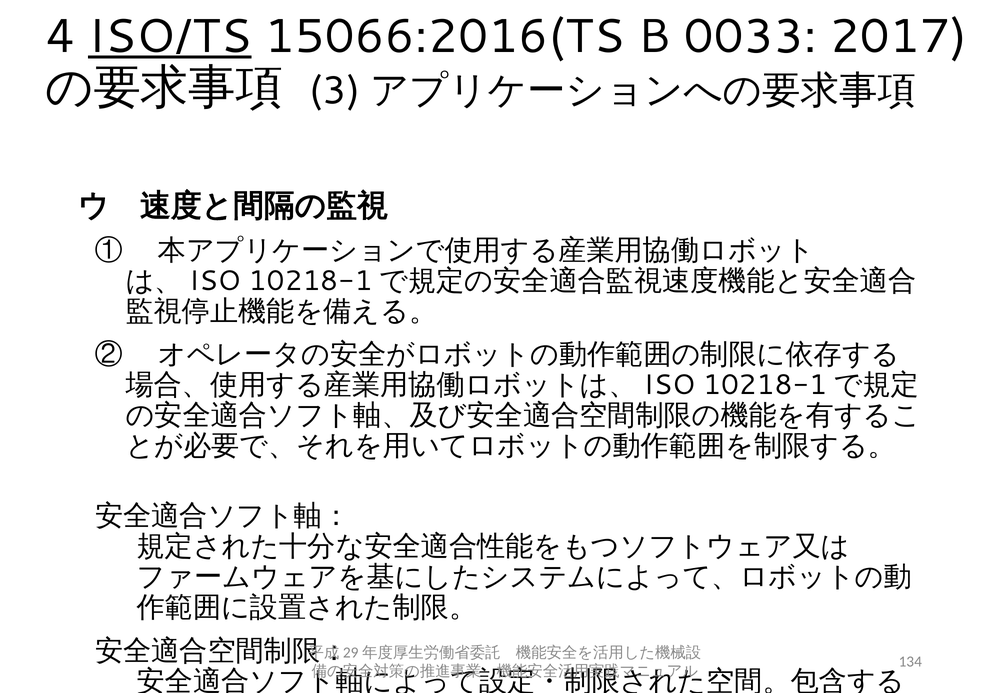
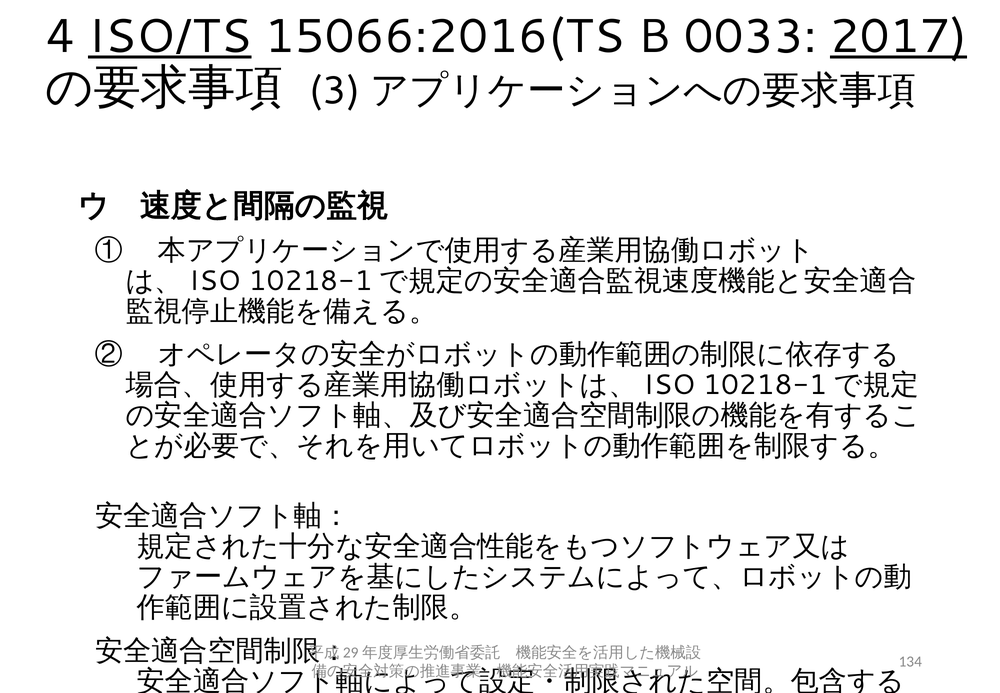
2017 underline: none -> present (899, 36)
